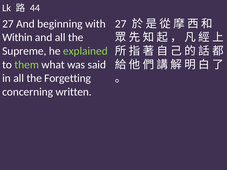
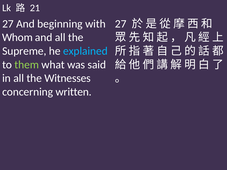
44: 44 -> 21 (35, 8)
Within: Within -> Whom (17, 37)
explained colour: light green -> light blue (85, 51)
Forgetting: Forgetting -> Witnesses (68, 78)
